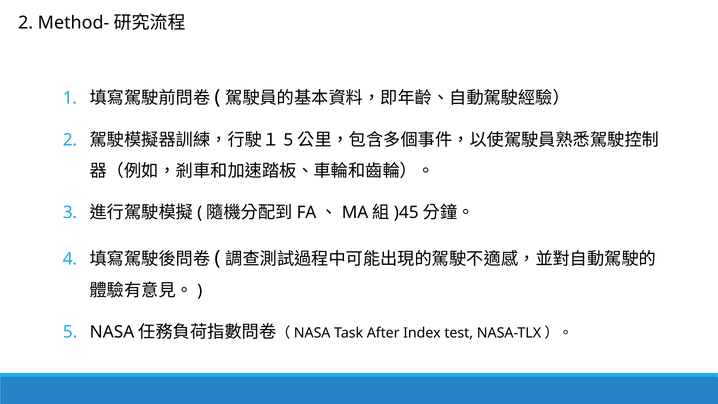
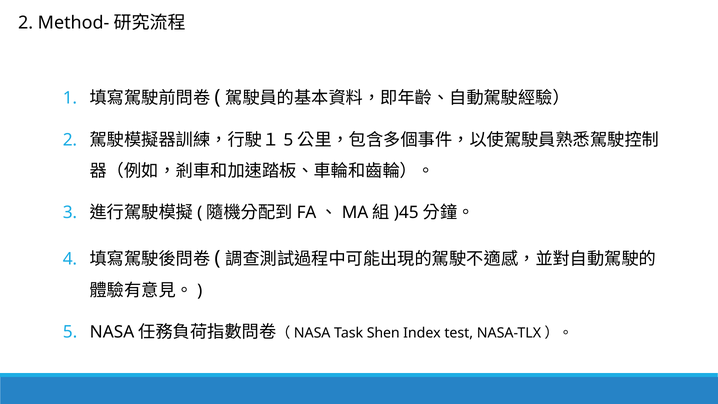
After: After -> Shen (383, 333)
